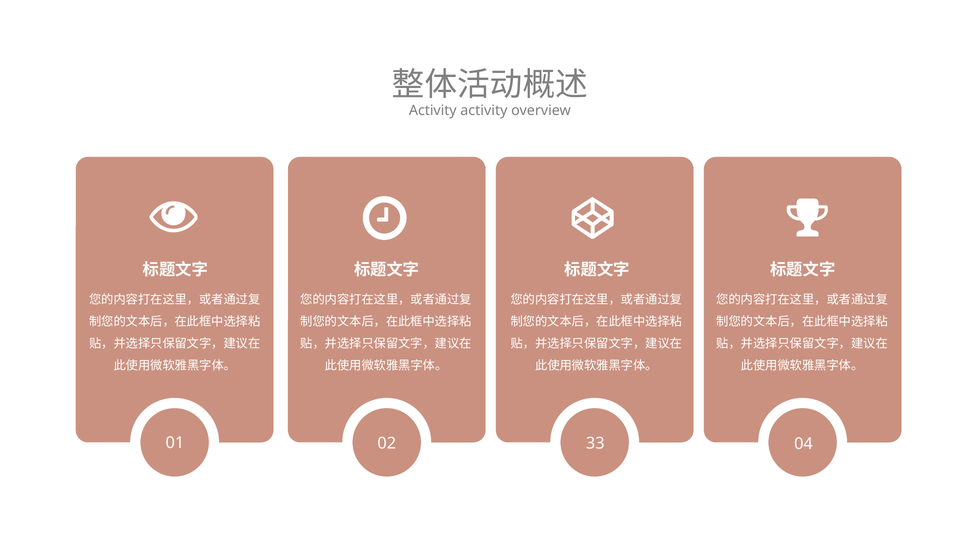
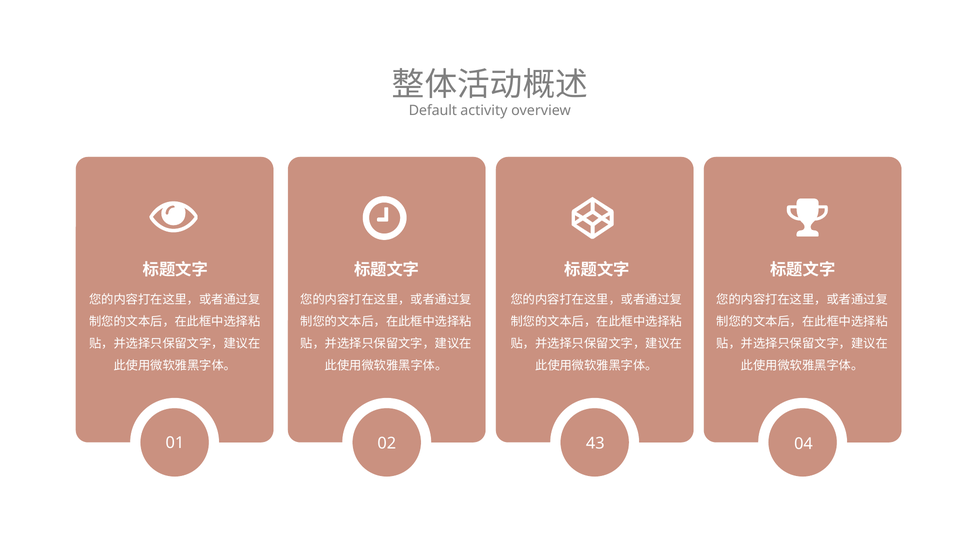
Activity: Activity -> Default (433, 111)
33: 33 -> 43 (595, 444)
